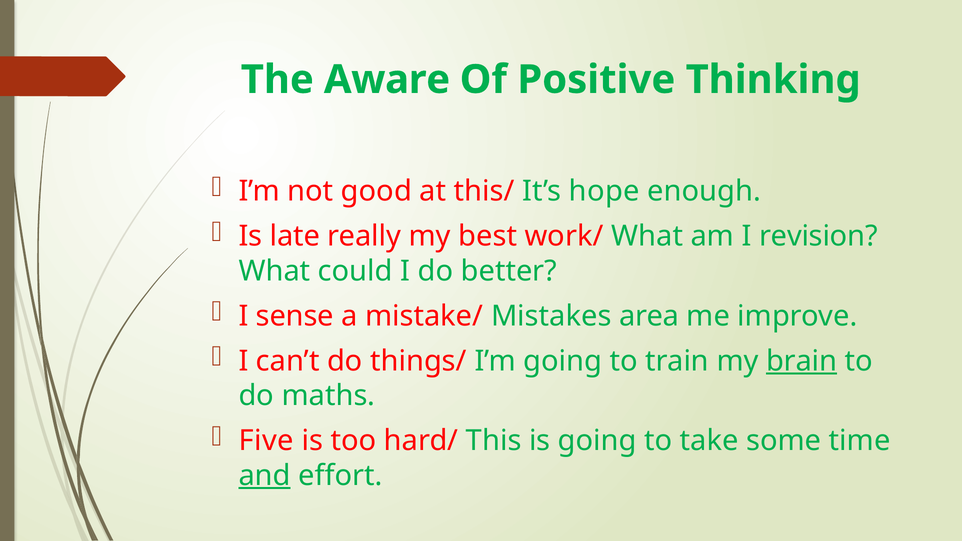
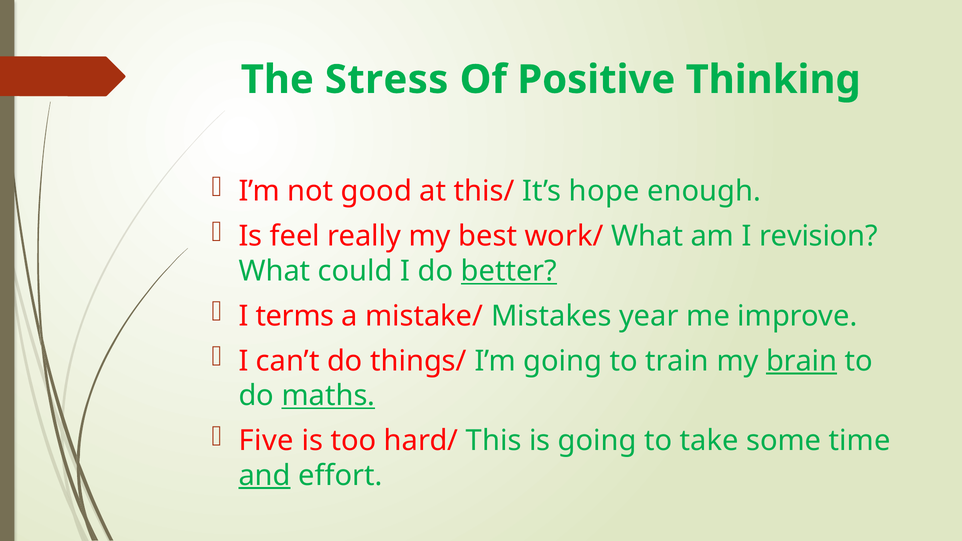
Aware: Aware -> Stress (387, 80)
late: late -> feel (295, 236)
better underline: none -> present (509, 271)
sense: sense -> terms (295, 316)
area: area -> year (649, 316)
maths underline: none -> present (328, 396)
